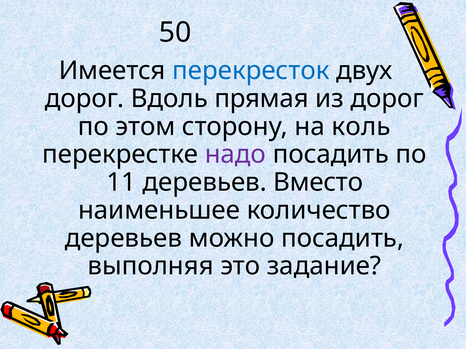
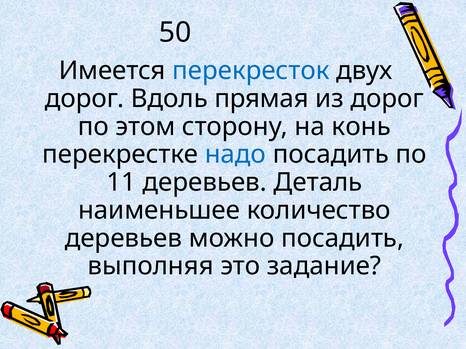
коль: коль -> конь (361, 127)
надо colour: purple -> blue (235, 155)
Вместо: Вместо -> Деталь (318, 183)
